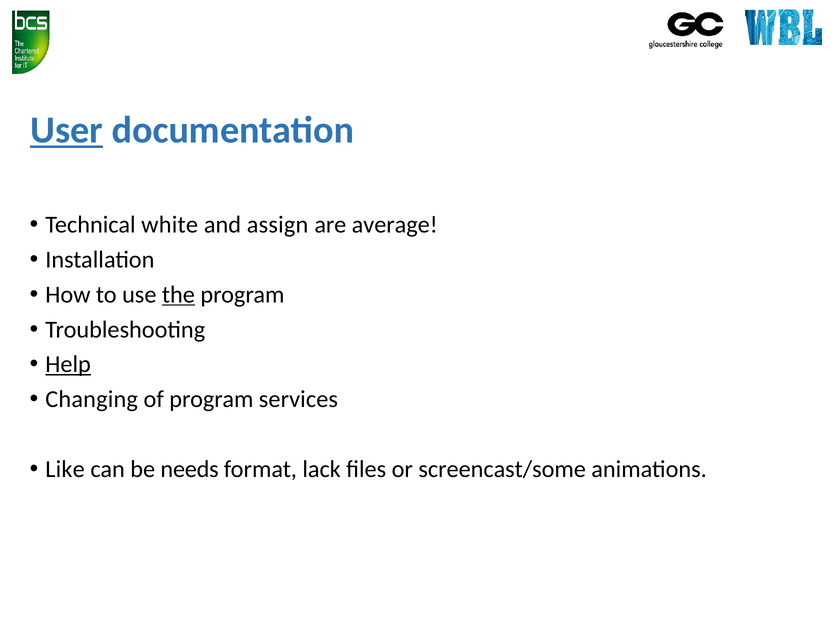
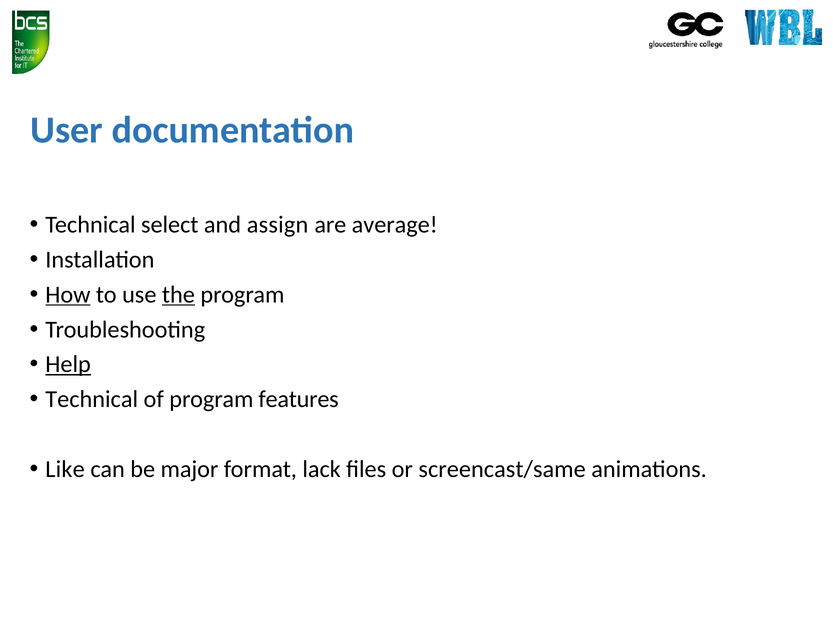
User underline: present -> none (67, 130)
white: white -> select (170, 225)
How underline: none -> present (68, 294)
Changing: Changing -> Technical (92, 399)
services: services -> features (299, 399)
needs: needs -> major (190, 469)
screencast/some: screencast/some -> screencast/same (502, 469)
